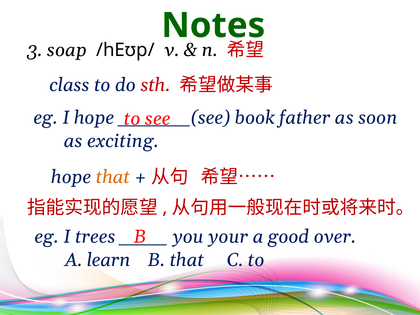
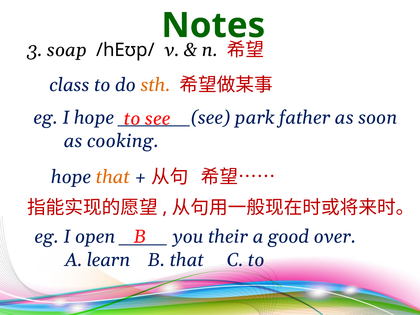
sth colour: red -> orange (155, 85)
book: book -> park (255, 118)
exciting: exciting -> cooking (123, 141)
trees: trees -> open (95, 237)
your: your -> their (228, 237)
